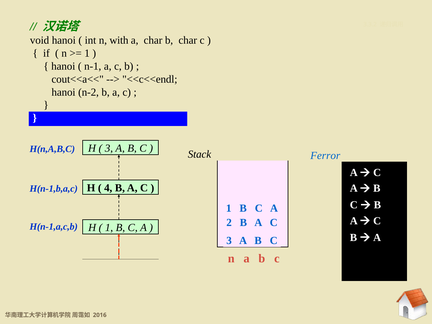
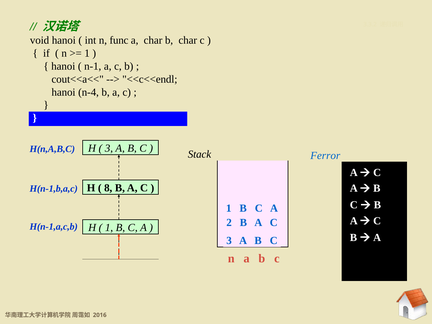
with: with -> func (119, 40)
n-2: n-2 -> n-4 (89, 92)
4: 4 -> 8 (108, 188)
